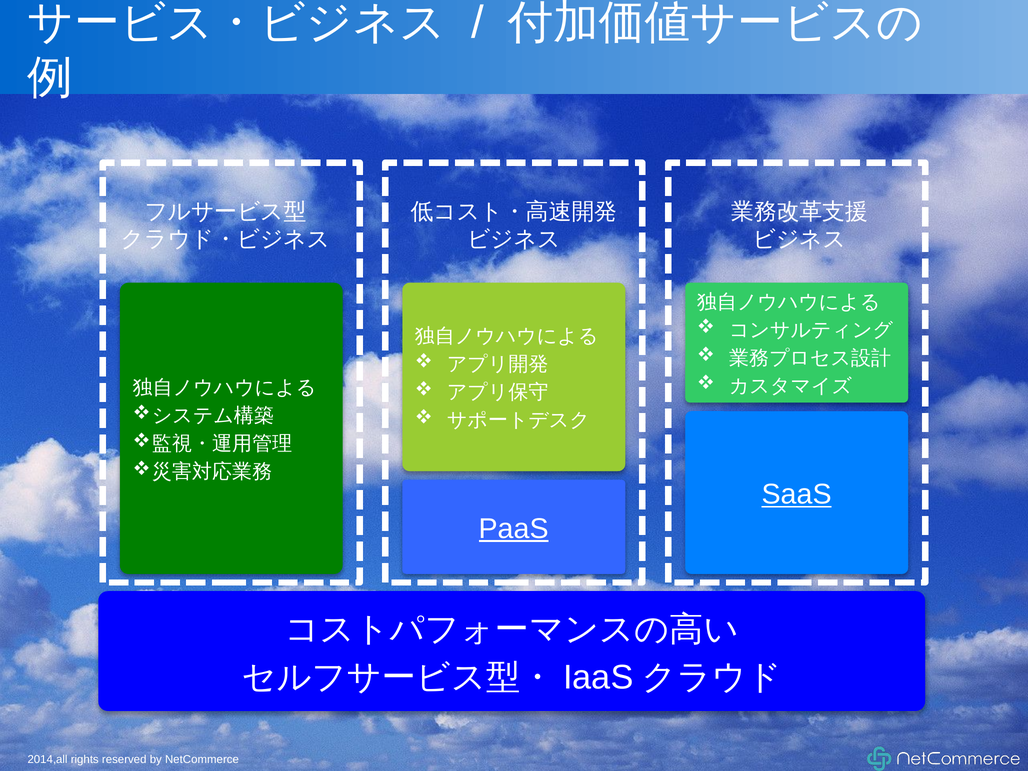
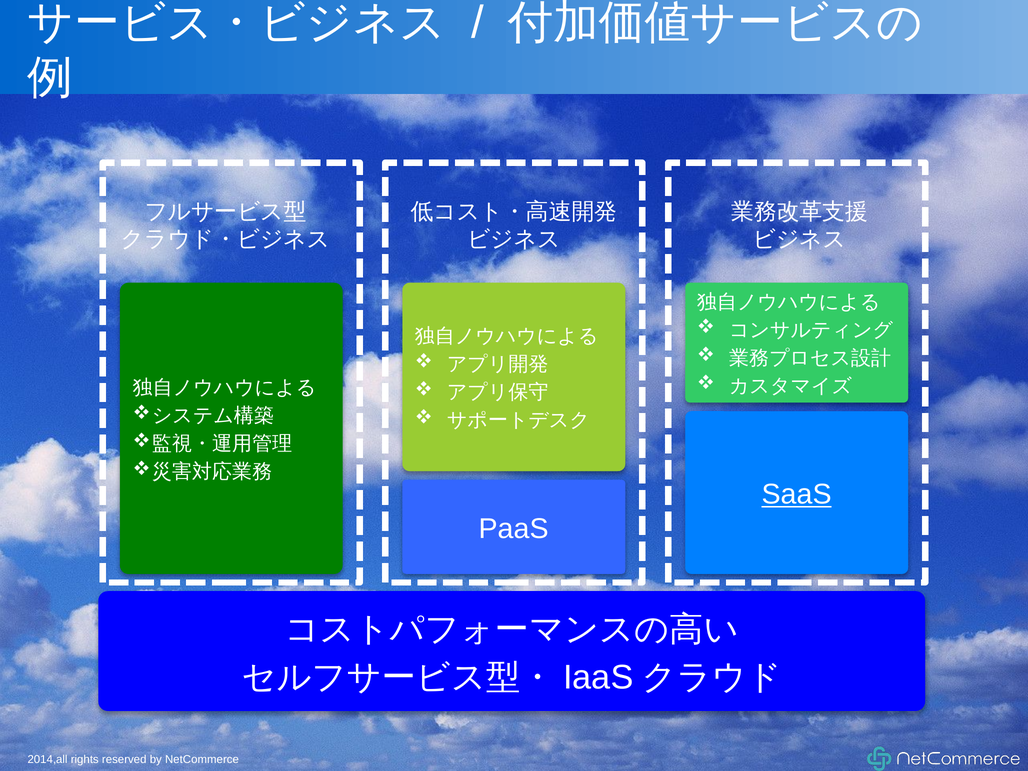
PaaS underline: present -> none (514, 529)
